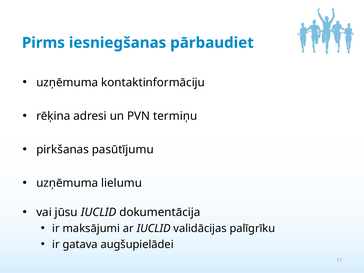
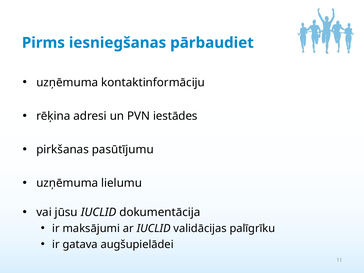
termiņu: termiņu -> iestādes (175, 116)
